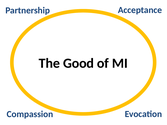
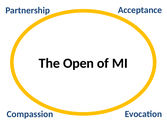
Good: Good -> Open (79, 63)
